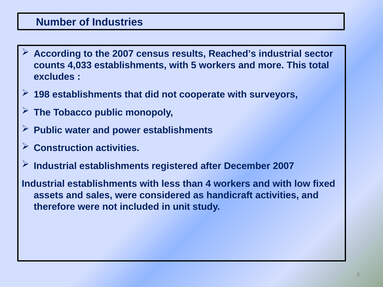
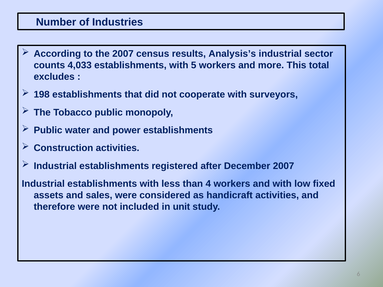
Reached’s: Reached’s -> Analysis’s (232, 54)
